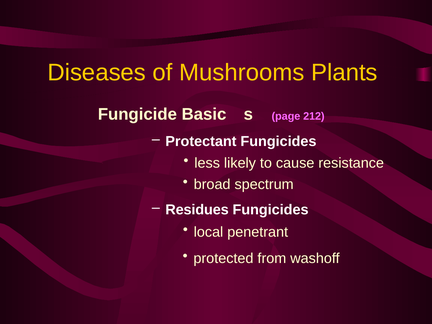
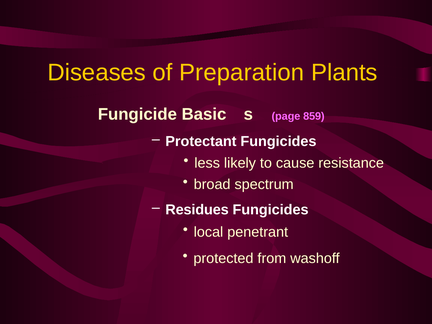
Mushrooms: Mushrooms -> Preparation (242, 73)
212: 212 -> 859 (314, 116)
